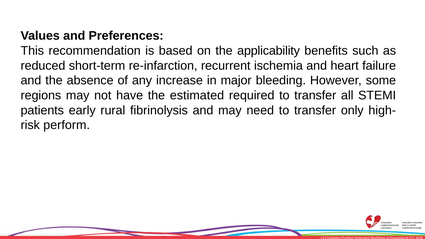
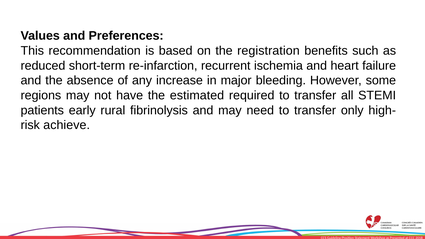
applicability: applicability -> registration (268, 51)
perform: perform -> achieve (67, 125)
